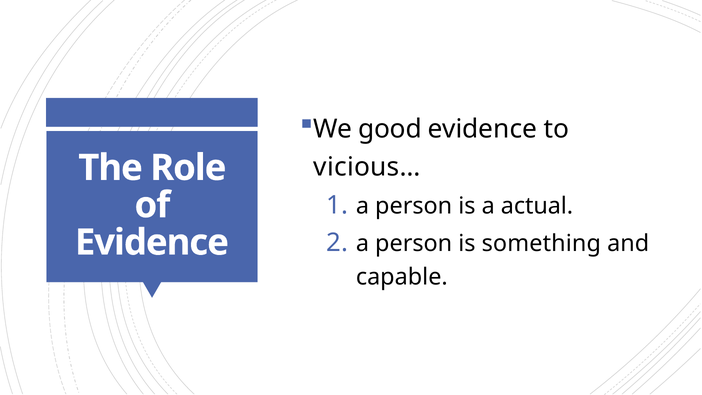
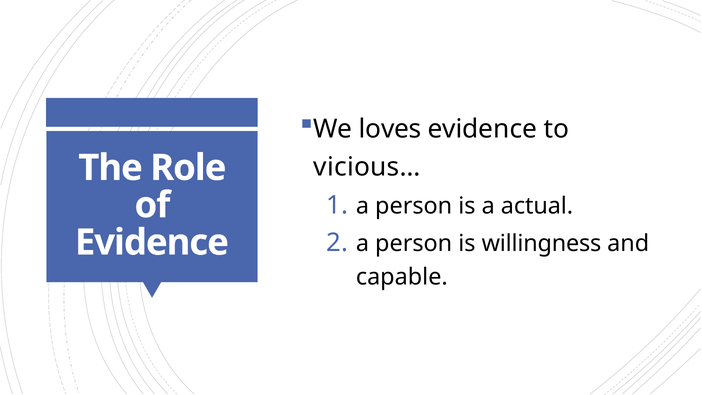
good: good -> loves (390, 129)
something: something -> willingness (541, 243)
